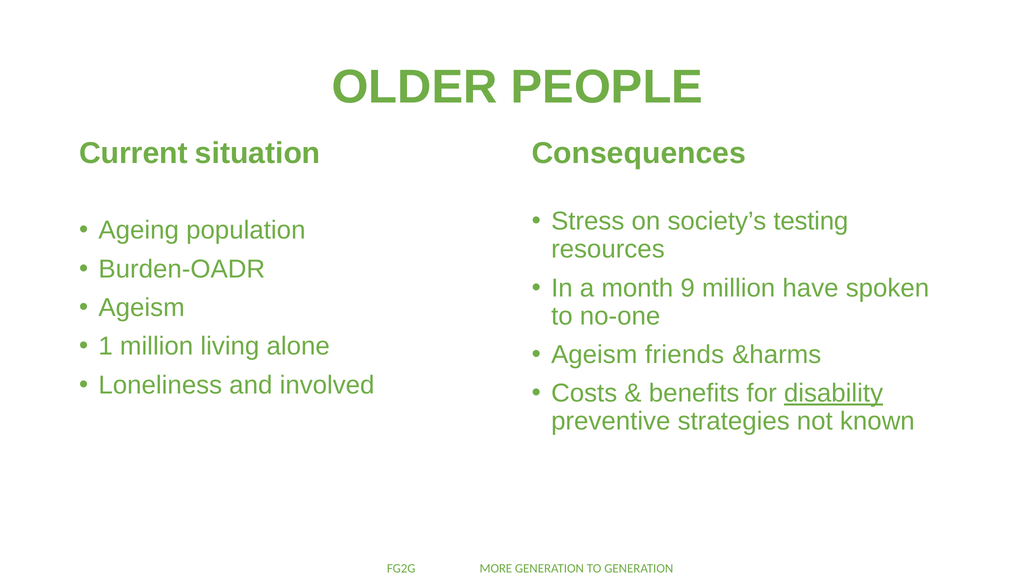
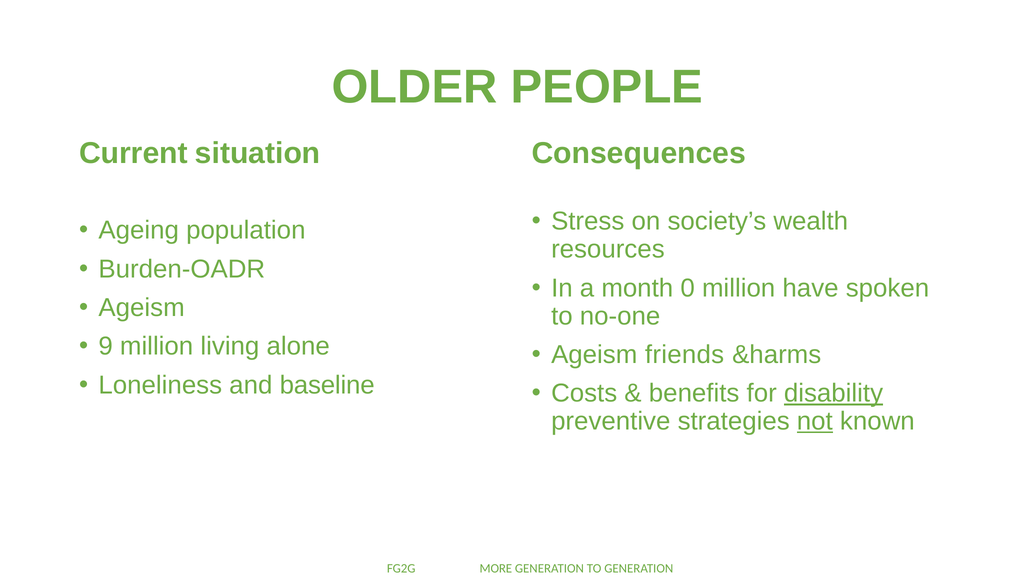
testing: testing -> wealth (811, 221)
9: 9 -> 0 (688, 288)
1: 1 -> 9 (106, 347)
involved: involved -> baseline (327, 385)
not underline: none -> present (815, 421)
